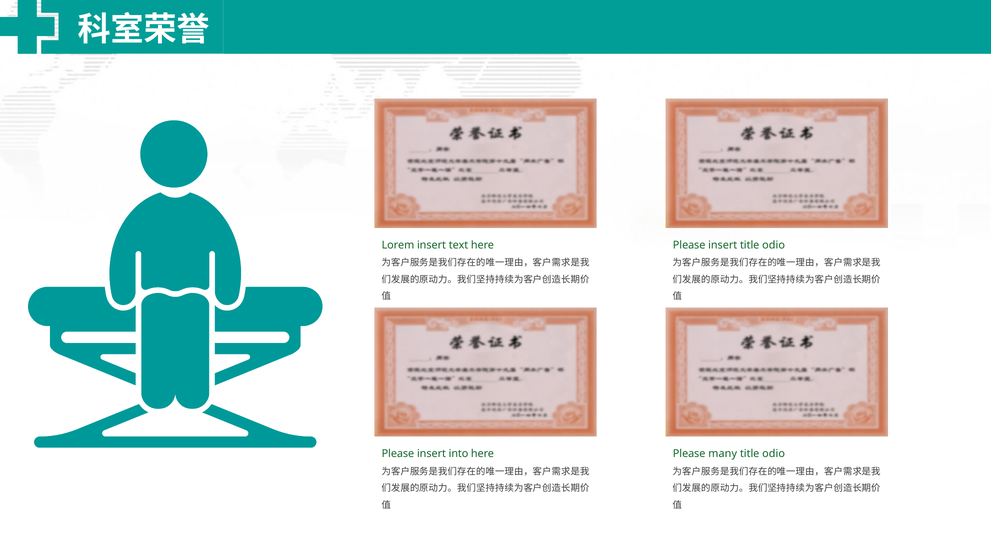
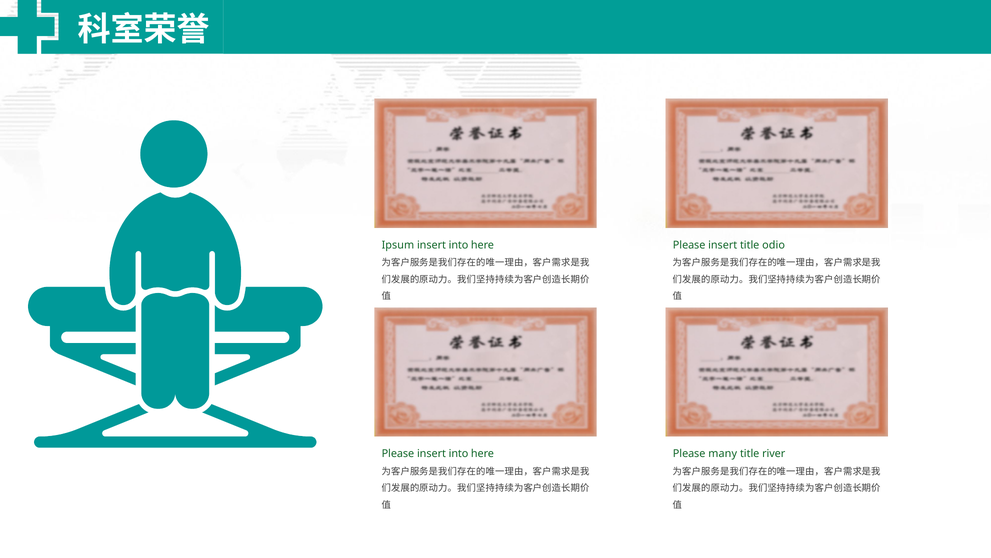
Lorem: Lorem -> Ipsum (398, 245)
text: text -> into (459, 245)
odio: odio -> river (774, 453)
